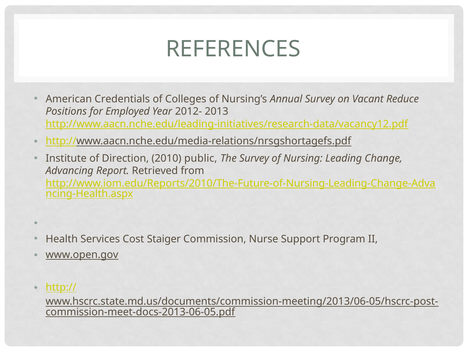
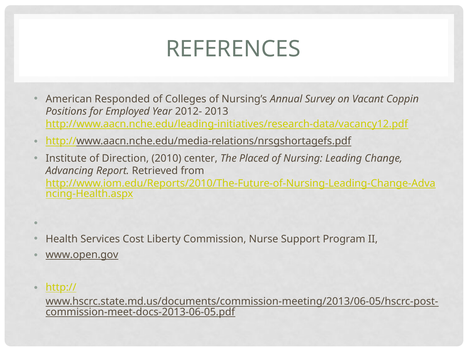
Credentials: Credentials -> Responded (122, 99)
Reduce: Reduce -> Coppin (403, 99)
public: public -> center (201, 158)
The Survey: Survey -> Placed (254, 158)
Staiger: Staiger -> Liberty (164, 239)
